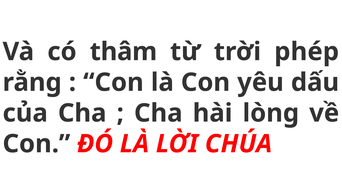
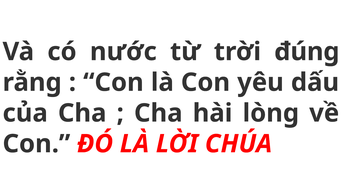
thâm: thâm -> nước (123, 52)
phép: phép -> đúng (307, 52)
